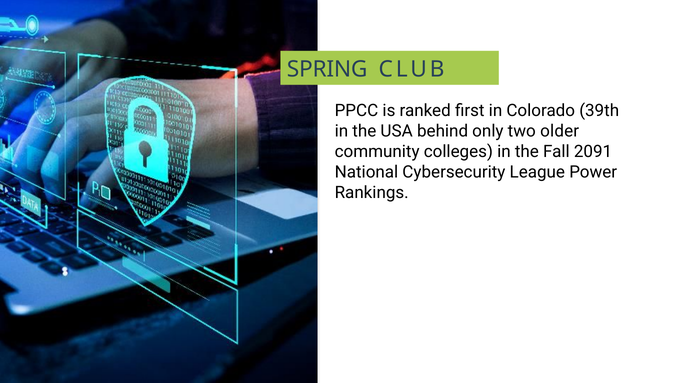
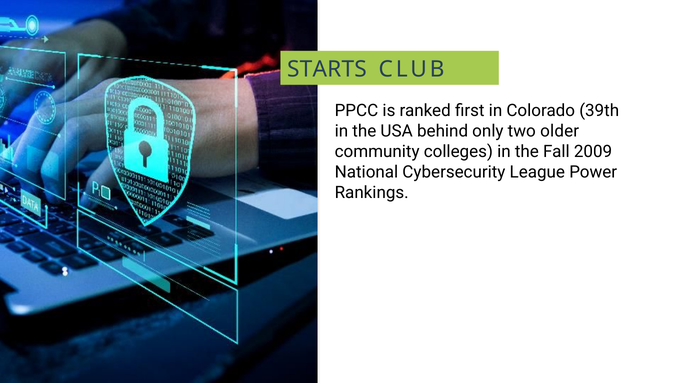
SPRING: SPRING -> STARTS (327, 69)
2091: 2091 -> 2009 (593, 152)
